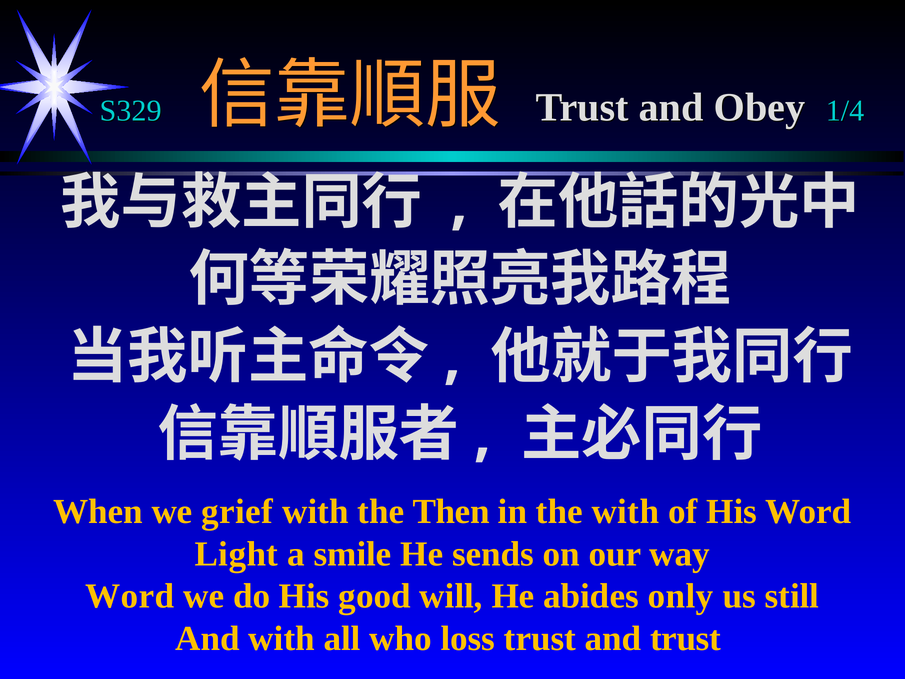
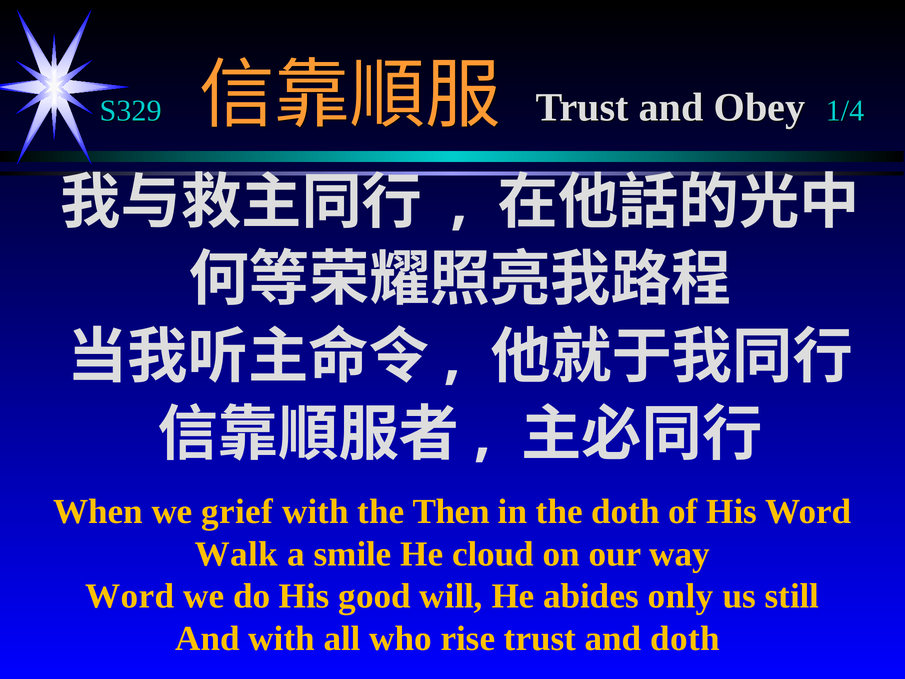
the with: with -> doth (626, 512)
Light: Light -> Walk (236, 554)
sends: sends -> cloud (493, 554)
loss: loss -> rise (468, 638)
and trust: trust -> doth (685, 638)
